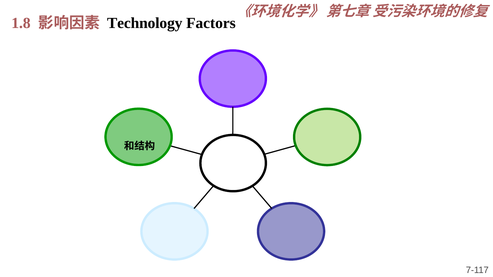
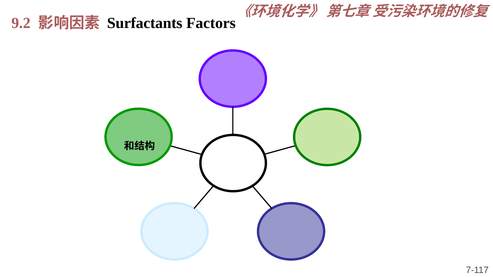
1.8: 1.8 -> 9.2 (21, 23)
Technology: Technology -> Surfactants (145, 23)
